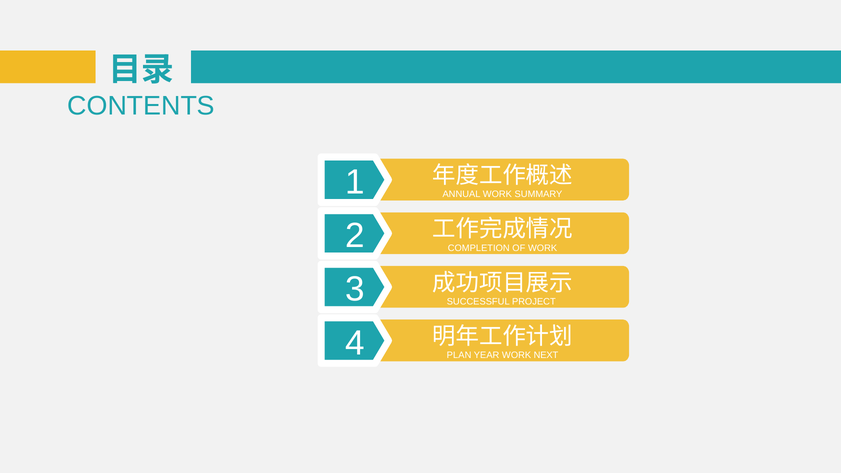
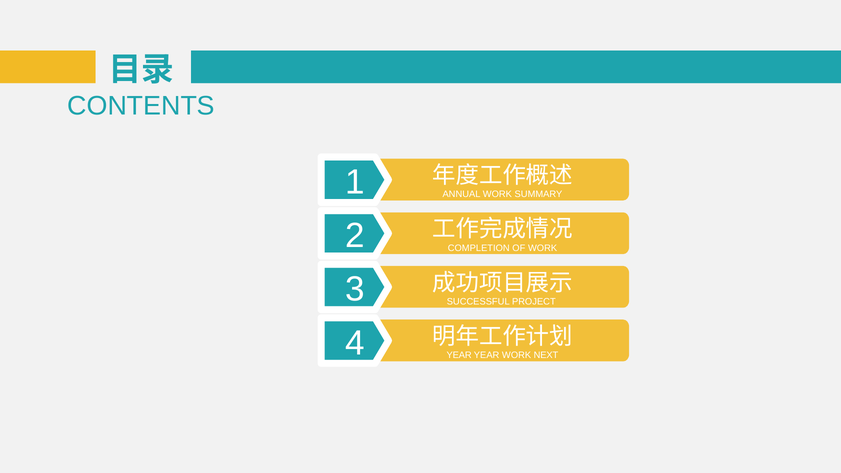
PLAN: PLAN -> YEAR (459, 355)
